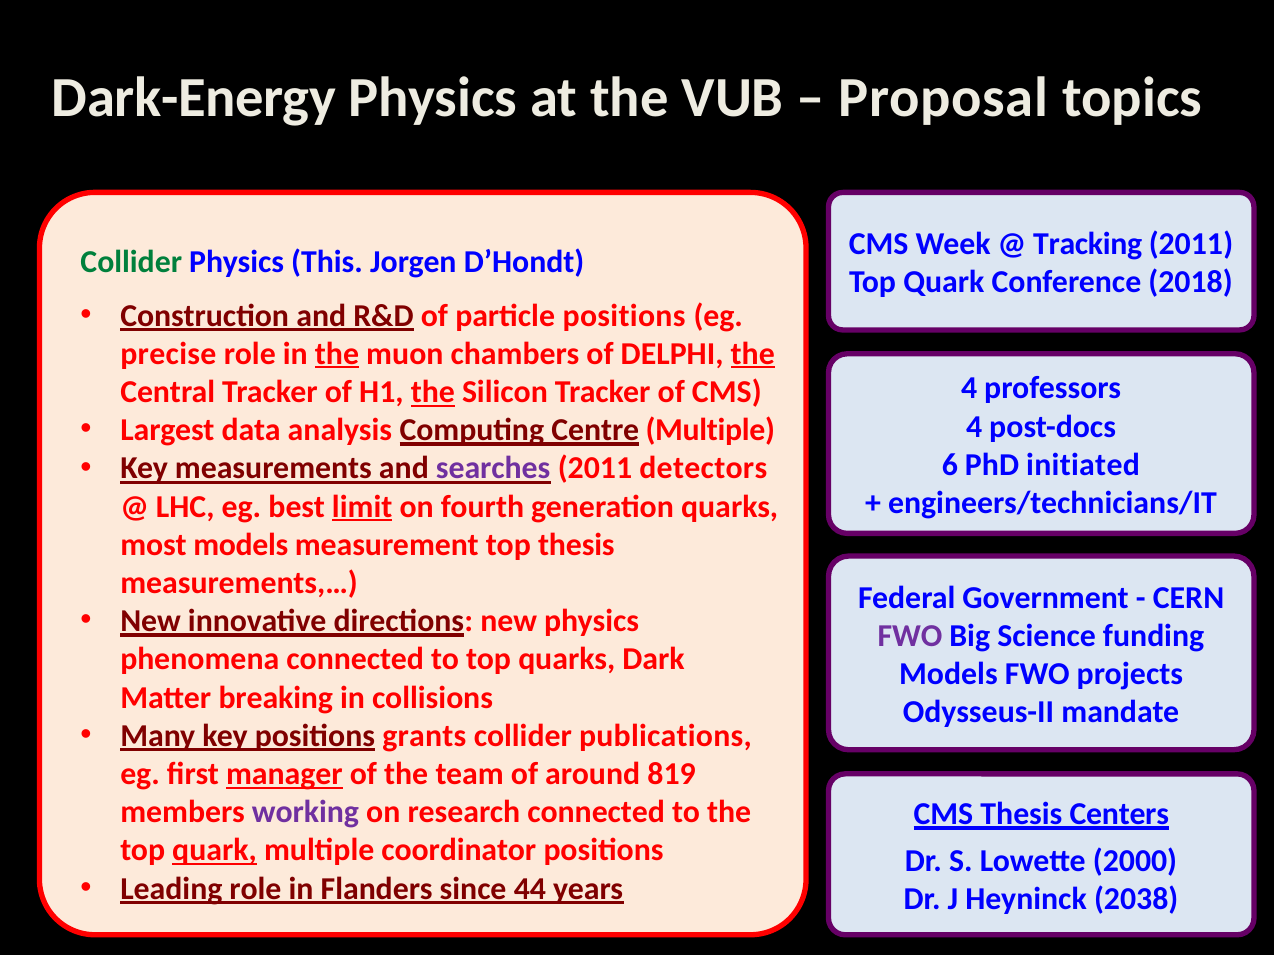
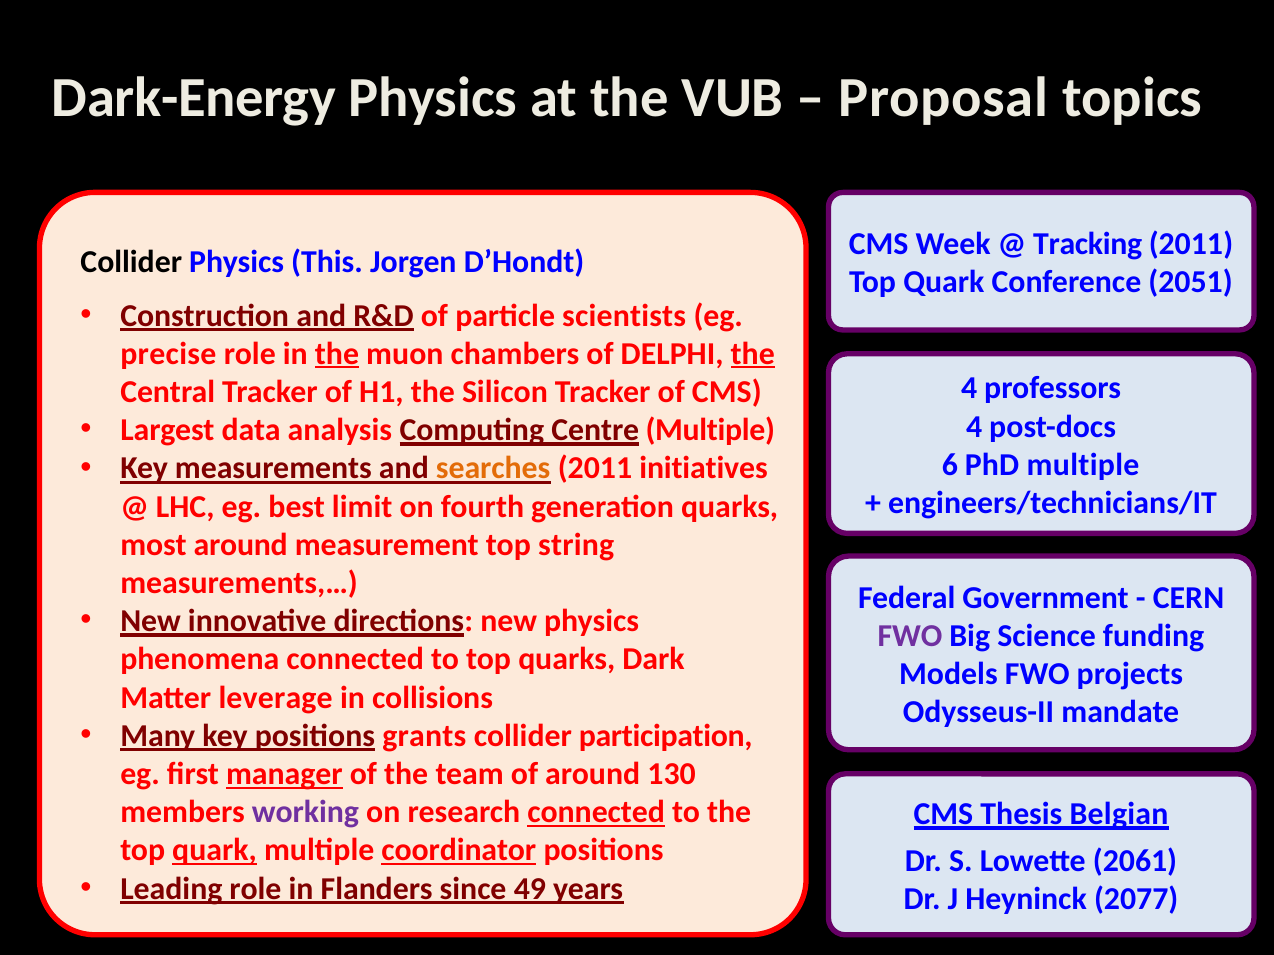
Collider colour: green -> black (131, 263)
2018: 2018 -> 2051 (1191, 283)
particle positions: positions -> scientists (624, 316)
the underline: present -> none (433, 392)
searches colour: purple -> orange (493, 469)
detectors: detectors -> initiatives (704, 469)
PhD initiated: initiated -> multiple (1083, 465)
limit underline: present -> none (362, 507)
most models: models -> around (241, 545)
top thesis: thesis -> string (576, 545)
breaking: breaking -> leverage (276, 698)
publications: publications -> participation (666, 736)
819: 819 -> 130 (672, 774)
connected underline: none -> present (596, 813)
Centers: Centers -> Belgian (1119, 815)
coordinator underline: none -> present (459, 851)
2000: 2000 -> 2061 (1135, 861)
44: 44 -> 49 (530, 889)
2038: 2038 -> 2077 (1136, 899)
